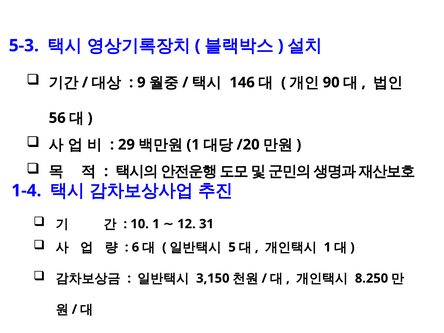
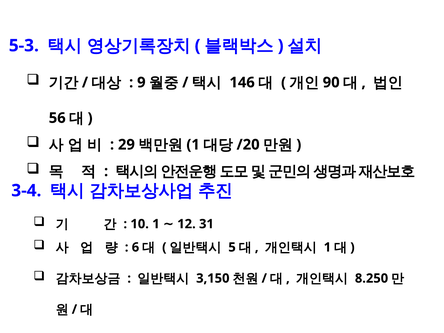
1-4: 1-4 -> 3-4 (26, 191)
